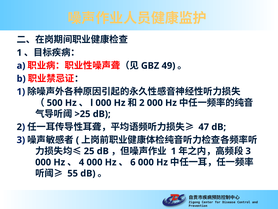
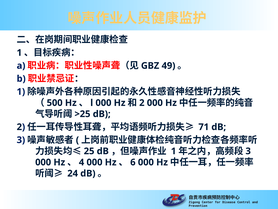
47: 47 -> 71 (204, 127)
55: 55 -> 24 (73, 173)
